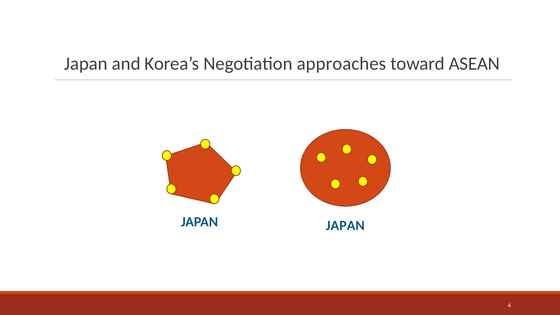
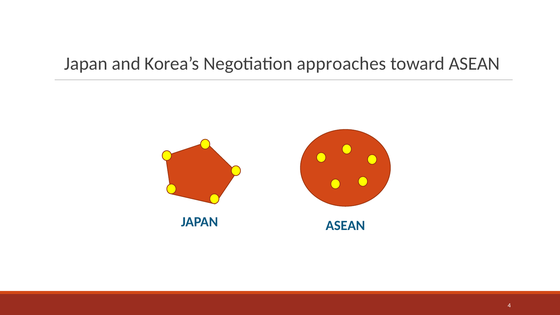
JAPAN: JAPAN -> ASEAN (345, 225)
